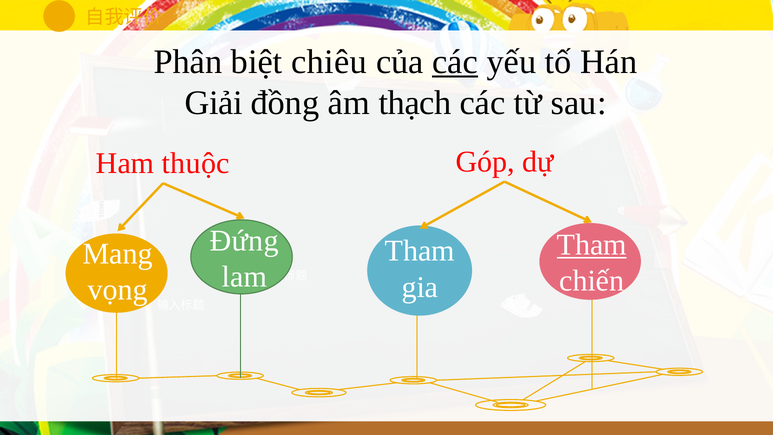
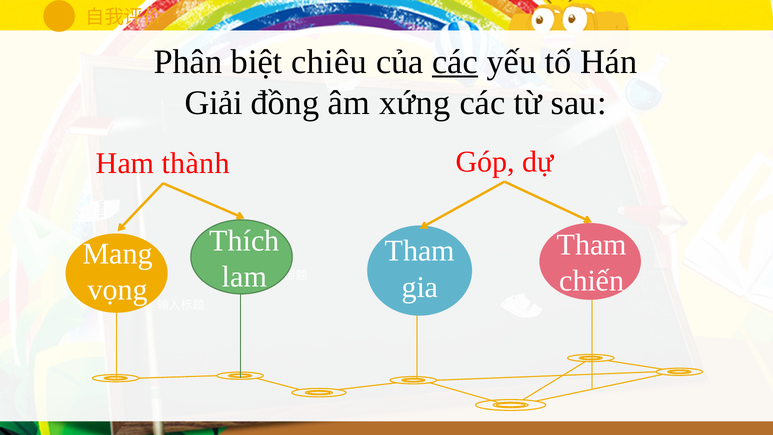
thạch: thạch -> xứng (415, 103)
thuộc: thuộc -> thành (196, 163)
Đứng: Đứng -> Thích (244, 241)
Tham underline: present -> none (592, 245)
